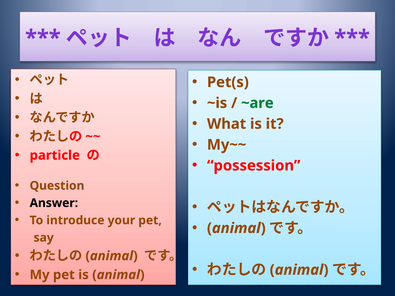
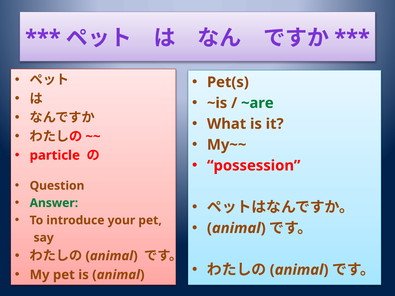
Answer colour: black -> green (54, 203)
